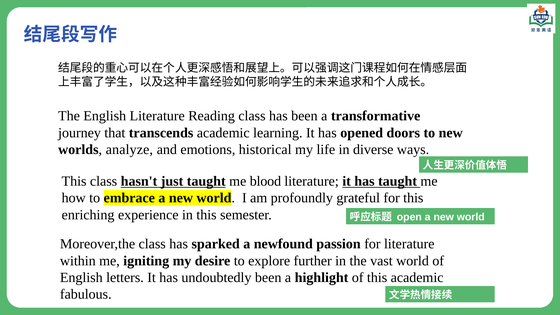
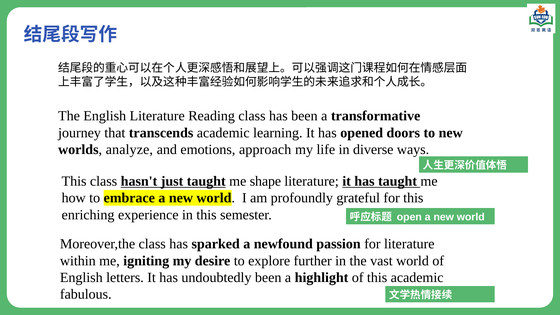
historical: historical -> approach (265, 150)
blood: blood -> shape (265, 181)
